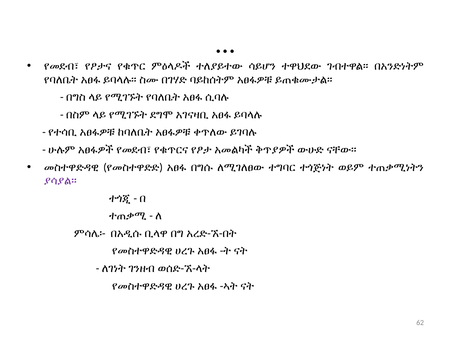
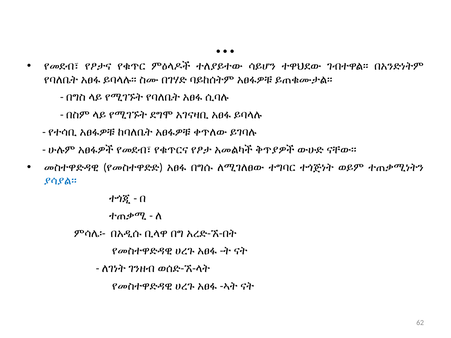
ያሳያል፡፡ colour: purple -> blue (60, 181)
